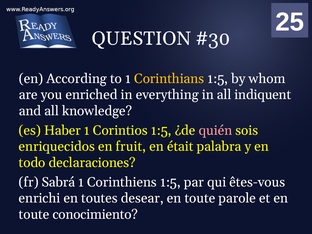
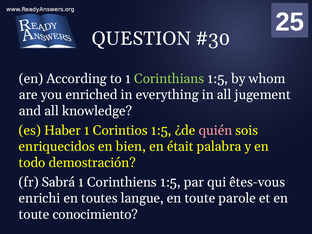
Corinthians colour: yellow -> light green (169, 79)
indiquent: indiquent -> jugement (263, 95)
fruit: fruit -> bien (131, 147)
declaraciones: declaraciones -> demostración (92, 163)
desear: desear -> langue (142, 198)
